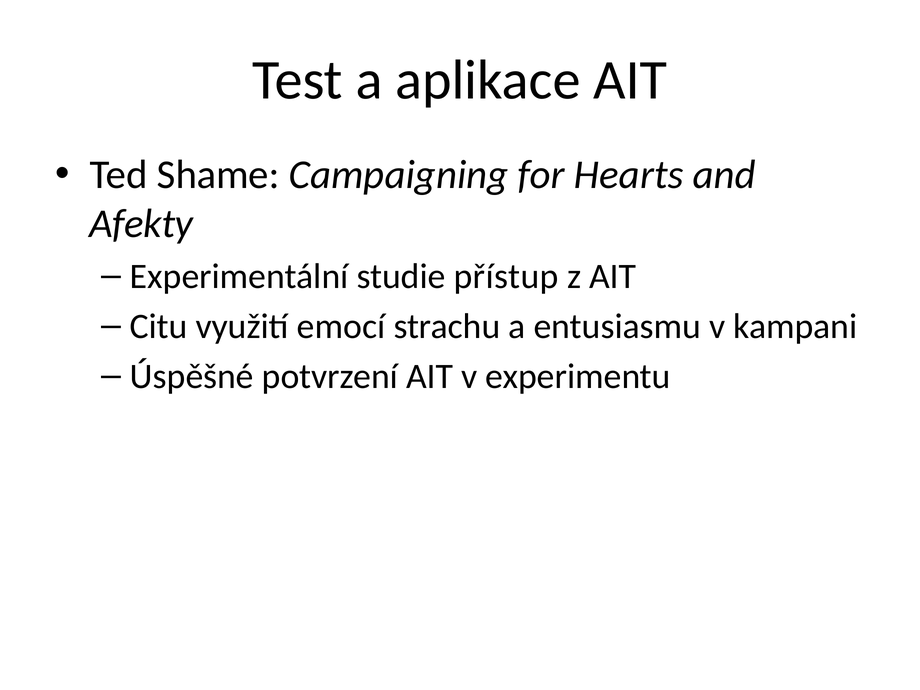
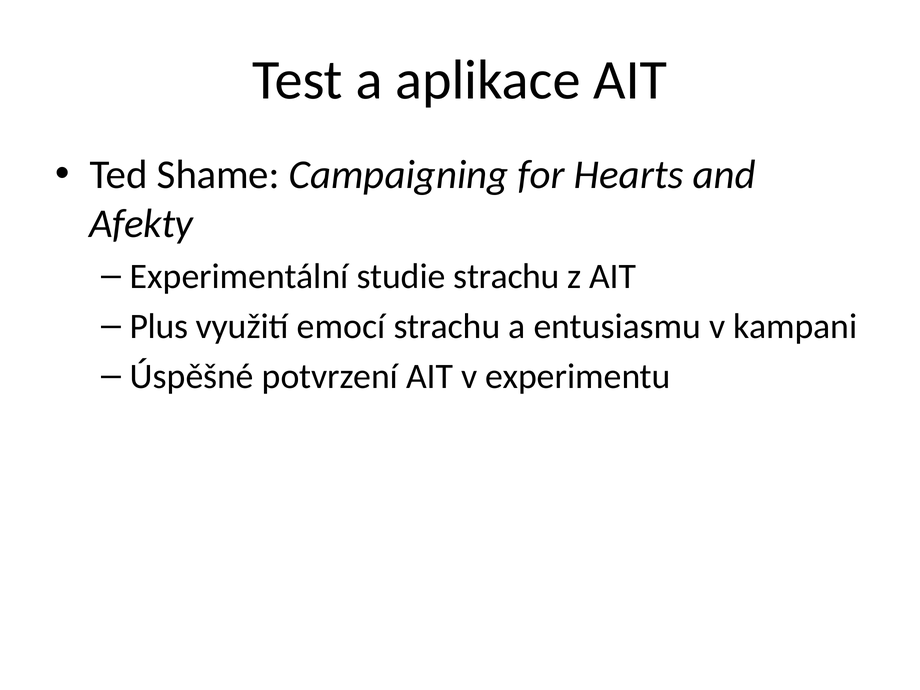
studie přístup: přístup -> strachu (507, 277)
Citu: Citu -> Plus (159, 327)
